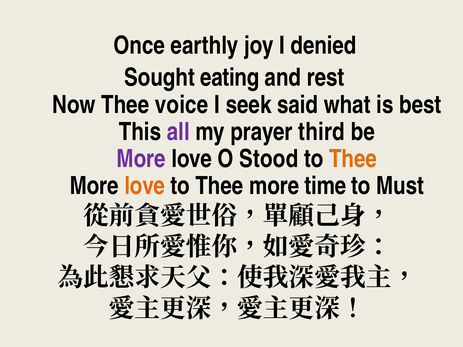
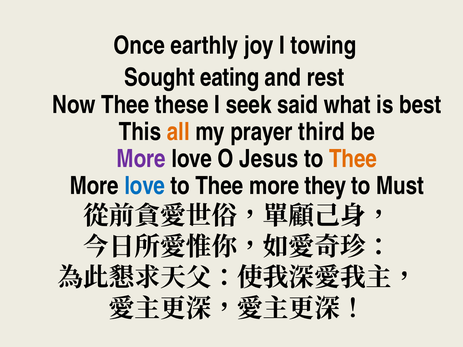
denied: denied -> towing (323, 46)
voice: voice -> these (182, 105)
all colour: purple -> orange (178, 132)
Stood: Stood -> Jesus (269, 159)
love colour: orange -> blue (145, 186)
time: time -> they (325, 186)
